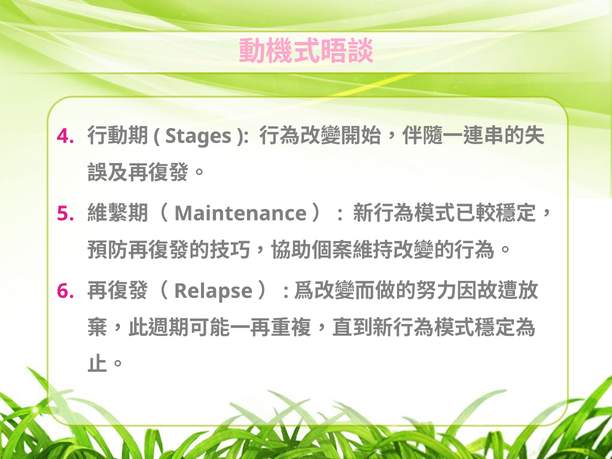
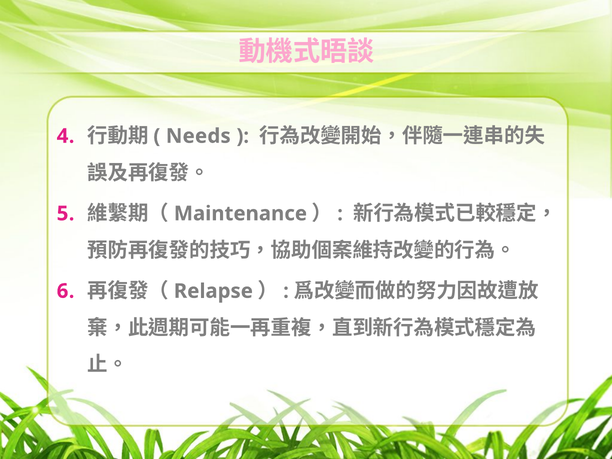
Stages: Stages -> Needs (198, 136)
